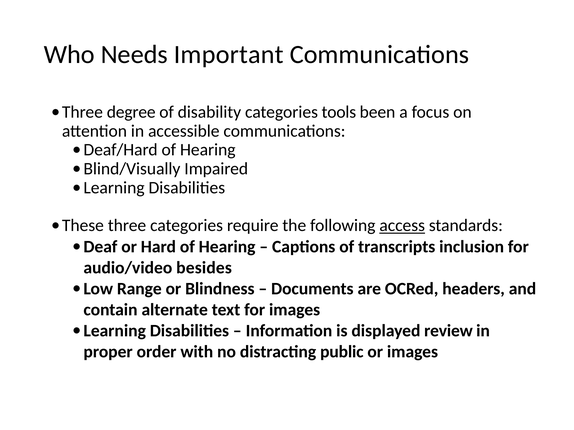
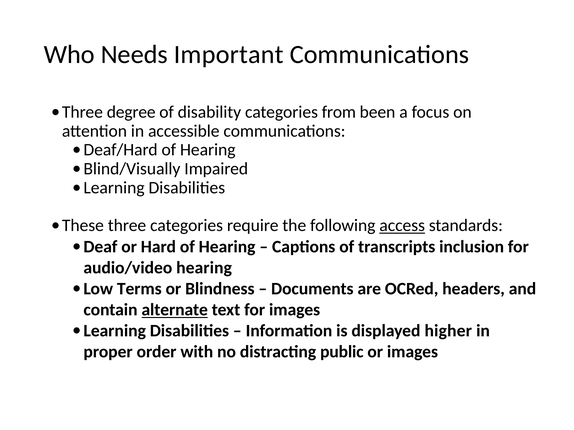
tools: tools -> from (339, 112)
audio/video besides: besides -> hearing (204, 268)
Range: Range -> Terms (139, 289)
alternate underline: none -> present (175, 310)
review: review -> higher (448, 331)
